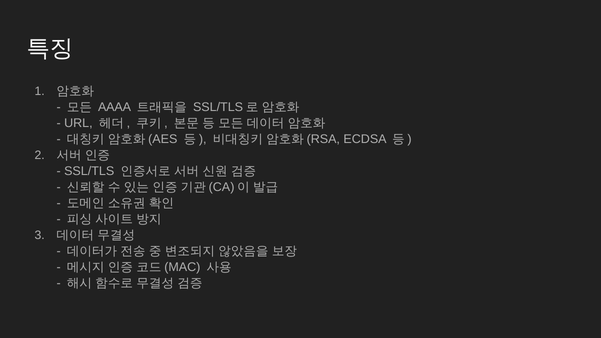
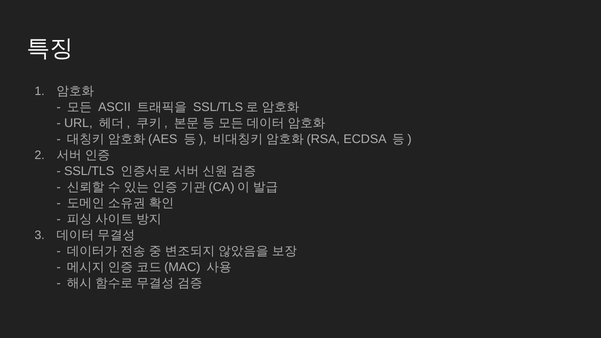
AAAA: AAAA -> ASCII (114, 107)
